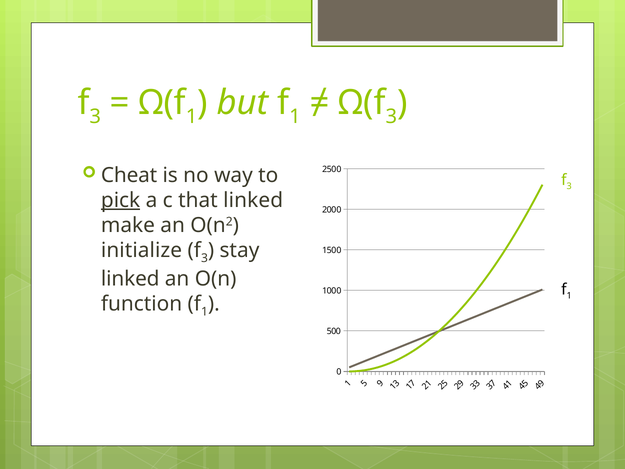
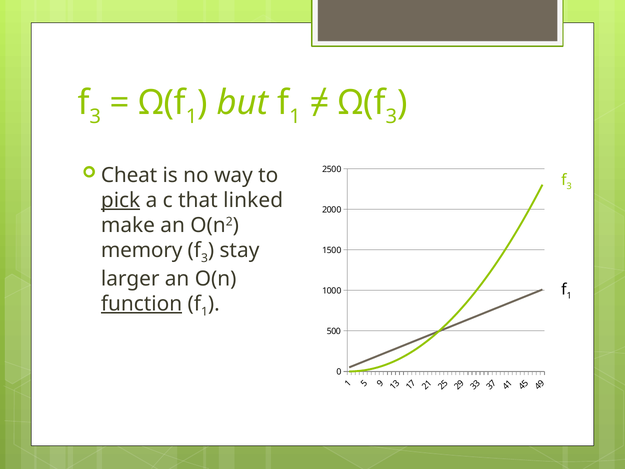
initialize: initialize -> memory (142, 250)
linked: linked -> larger (130, 279)
function underline: none -> present (142, 304)
